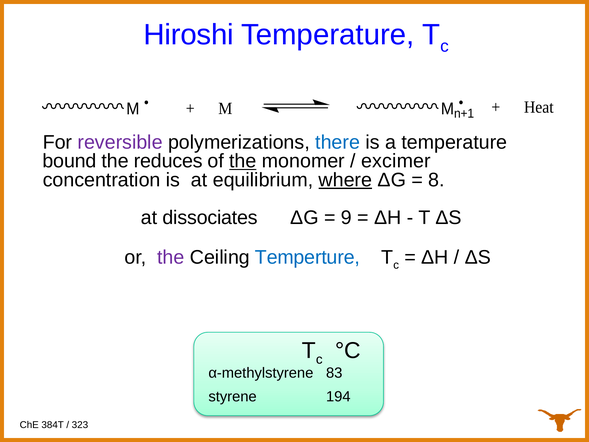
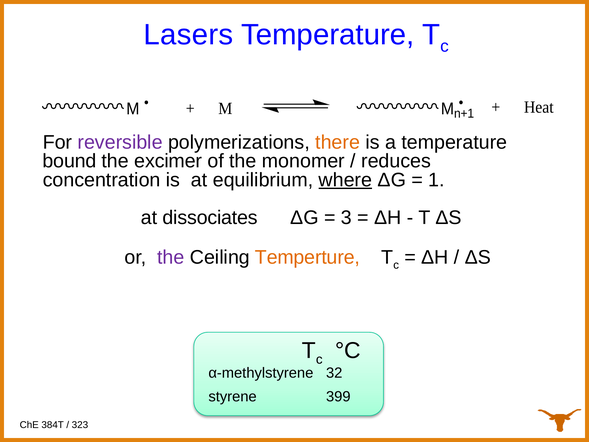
Hiroshi: Hiroshi -> Lasers (188, 35)
there colour: blue -> orange (338, 142)
reduces: reduces -> excimer (168, 161)
the underline: present -> none (243, 161)
excimer: excimer -> reduces (396, 161)
8: 8 -> 1 (436, 180)
9: 9 -> 3 (346, 218)
Temperture colour: blue -> orange (307, 257)
83: 83 -> 32 (334, 373)
194: 194 -> 399 (338, 396)
